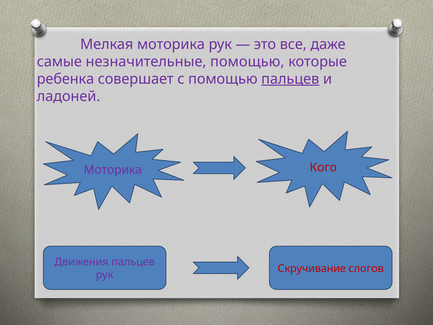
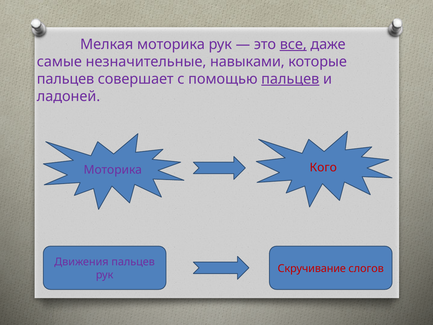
все underline: none -> present (293, 44)
незначительные помощью: помощью -> навыками (247, 62)
ребенка: ребенка -> пальцев (65, 79)
